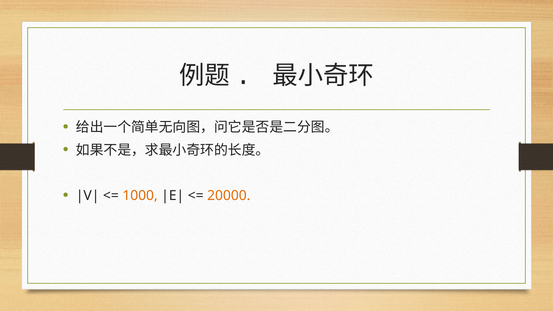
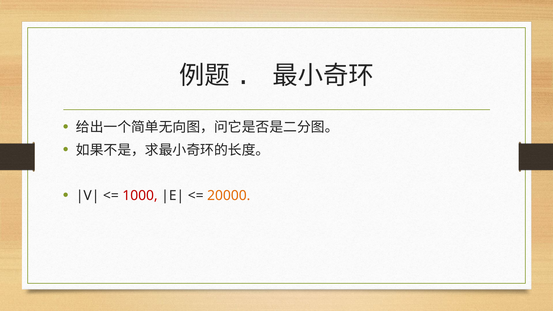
1000 colour: orange -> red (140, 196)
